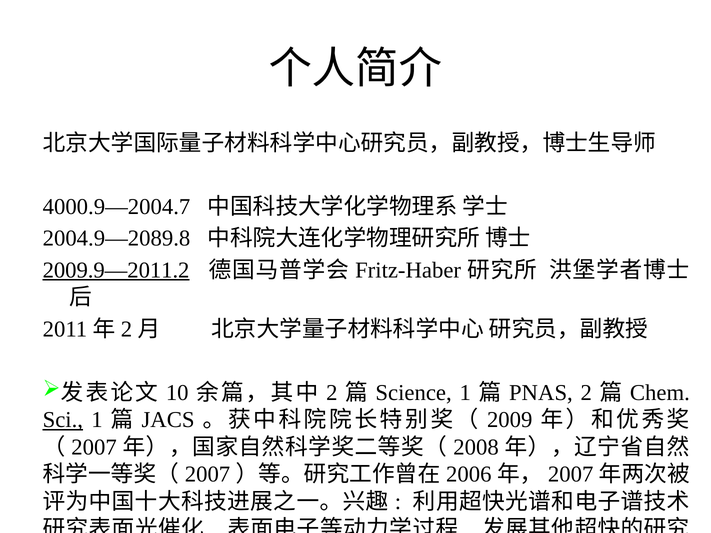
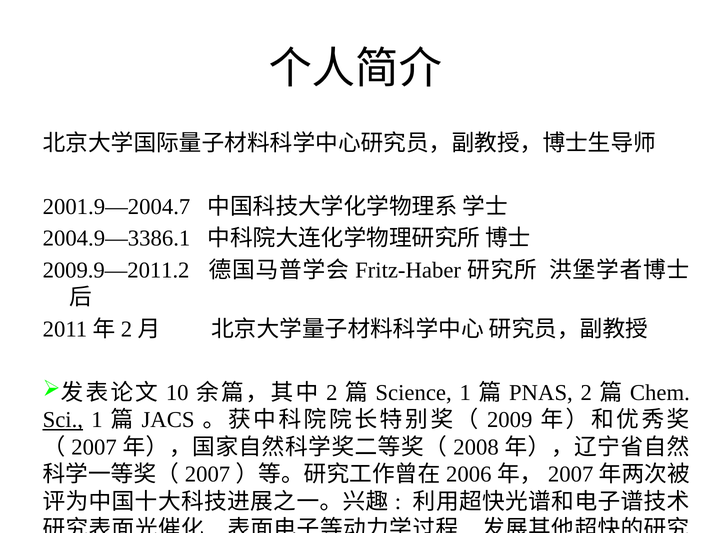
4000.9—2004.7: 4000.9—2004.7 -> 2001.9—2004.7 (116, 207)
2004.9—2089.8: 2004.9—2089.8 -> 2004.9—3386.1 (116, 239)
2009.9—2011.2 underline: present -> none (116, 270)
